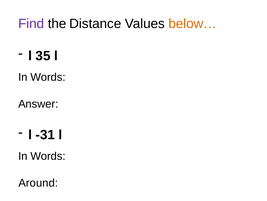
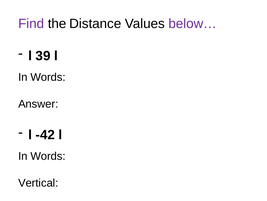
below… colour: orange -> purple (193, 24)
35: 35 -> 39 (43, 56)
-31: -31 -> -42 (45, 134)
Around: Around -> Vertical (38, 182)
